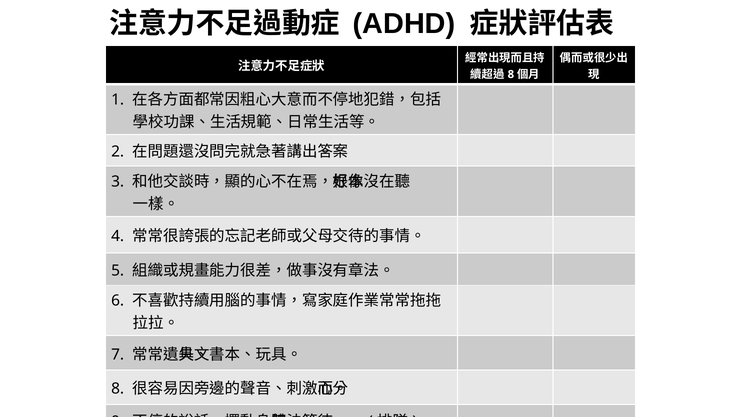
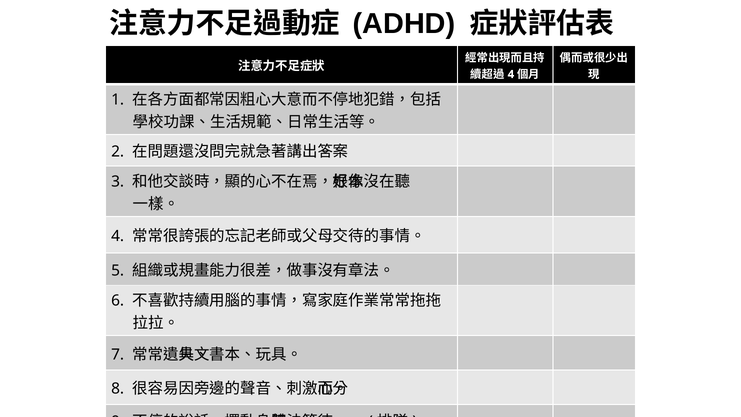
8: 8 -> 4 (511, 74)
